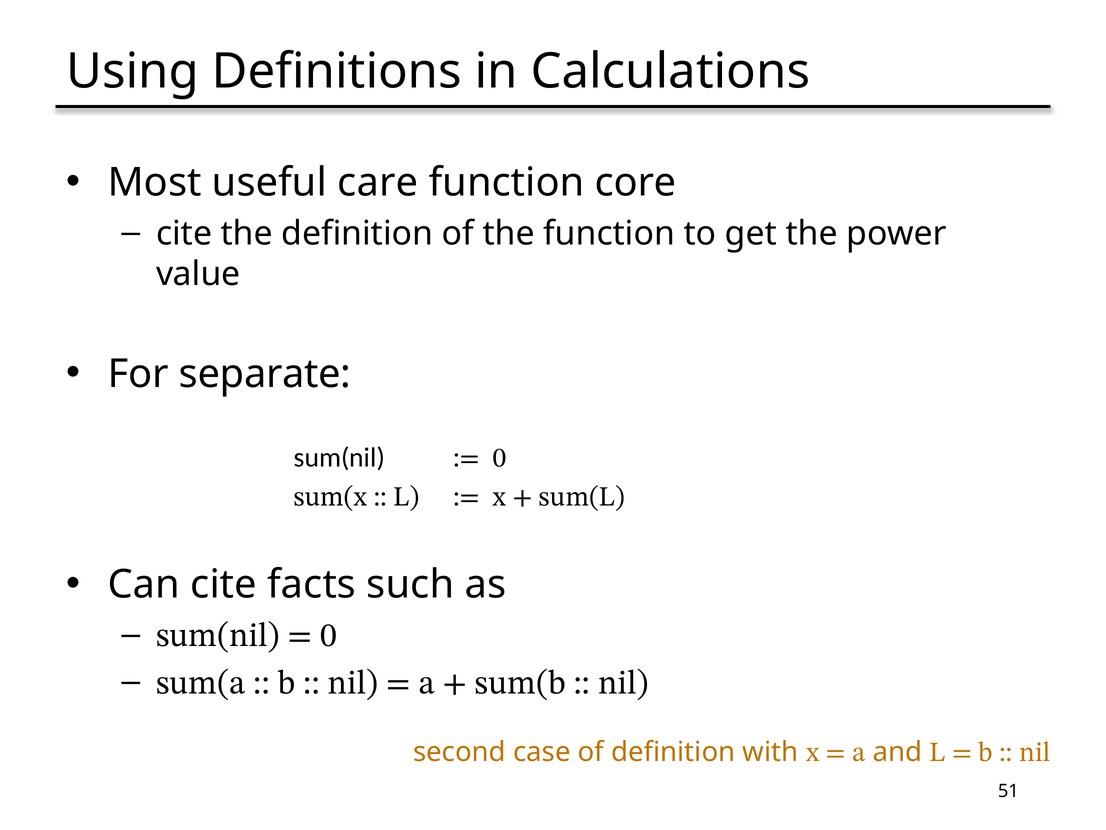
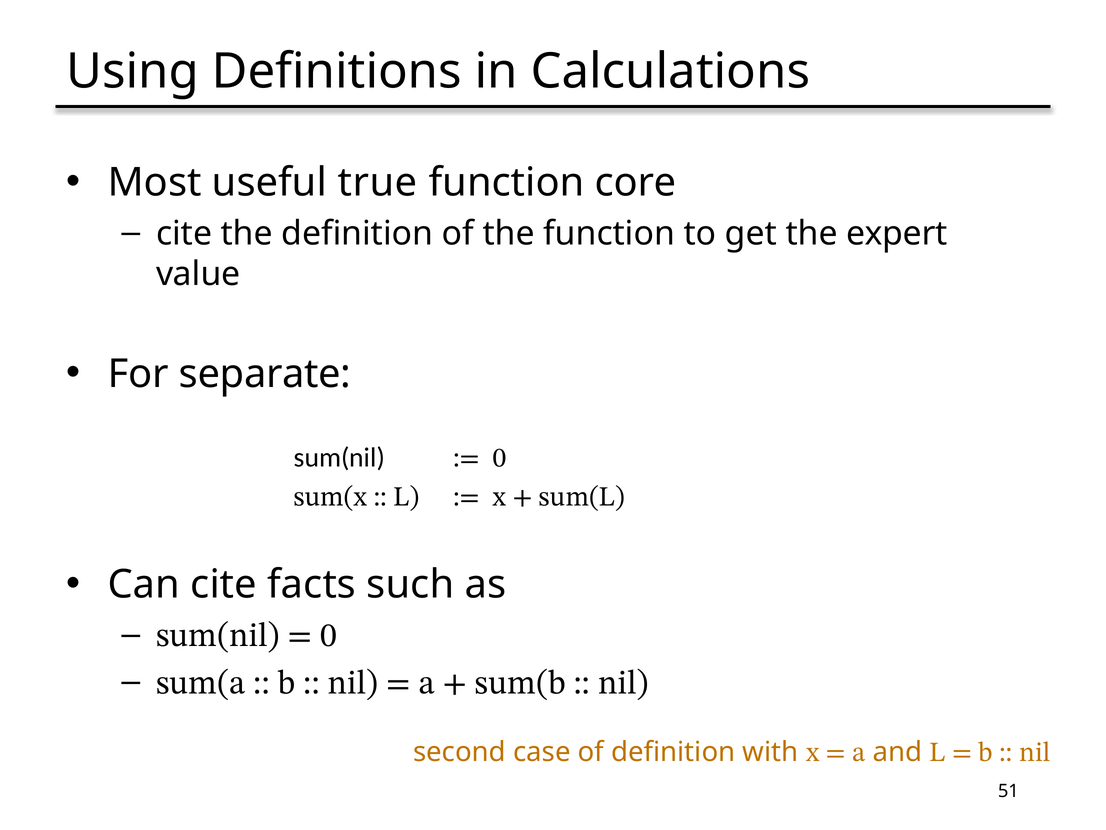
care: care -> true (378, 183)
power: power -> expert (897, 233)
